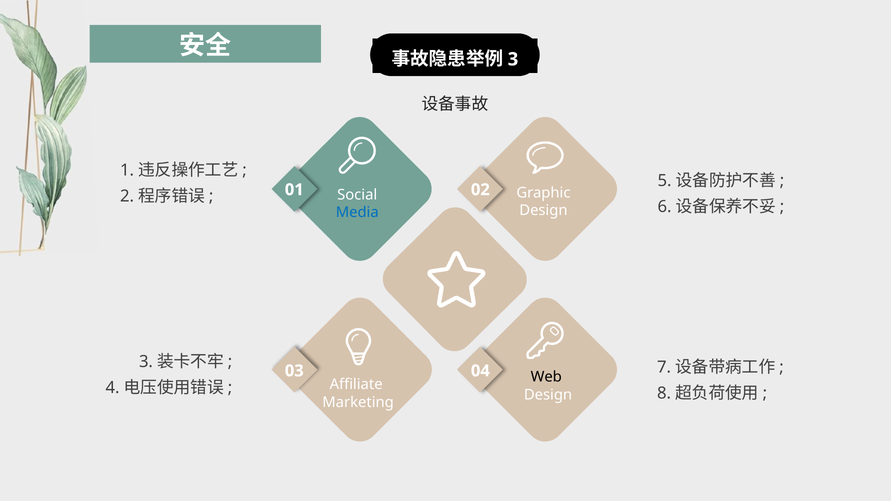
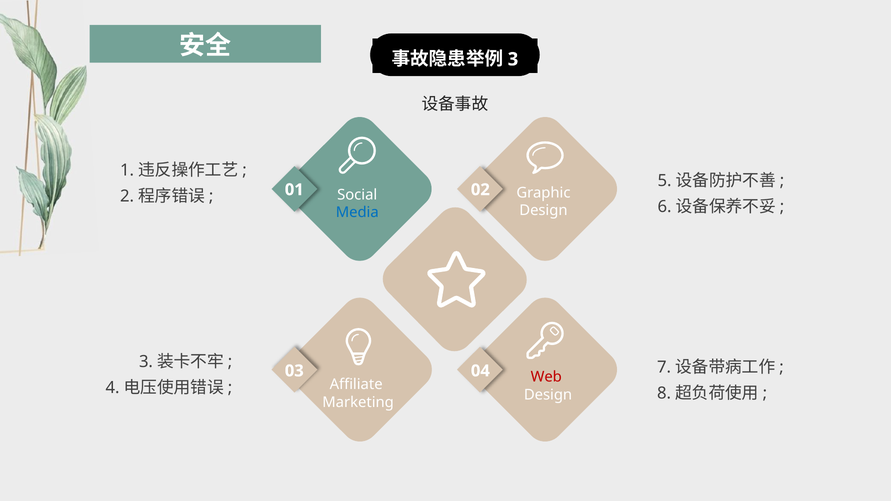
Web colour: black -> red (546, 377)
